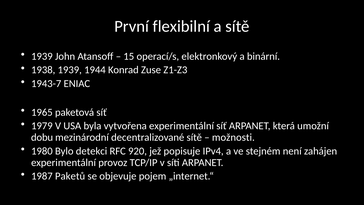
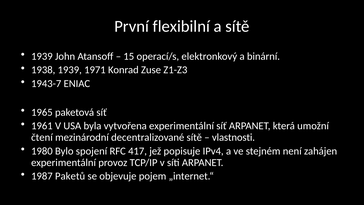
1944: 1944 -> 1971 (95, 70)
1979: 1979 -> 1961 (42, 126)
dobu: dobu -> čtení (42, 137)
možnosti: možnosti -> vlastnosti (233, 137)
detekci: detekci -> spojení (92, 151)
920: 920 -> 417 (138, 151)
